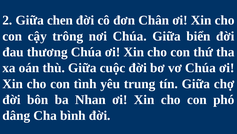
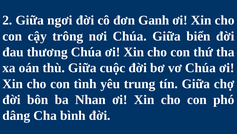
chen: chen -> ngơi (60, 20)
Chân: Chân -> Ganh (154, 20)
